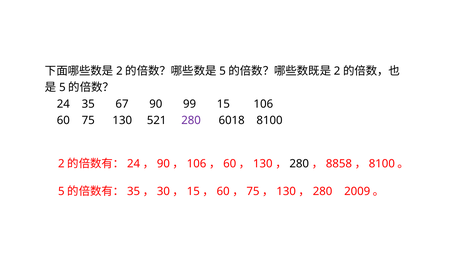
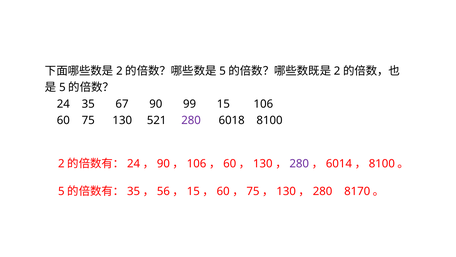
280 colour: black -> purple (299, 164)
8858: 8858 -> 6014 (339, 164)
30: 30 -> 56 (163, 191)
2009: 2009 -> 8170 (357, 191)
